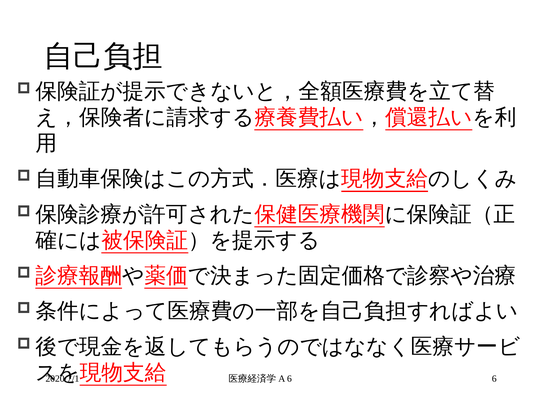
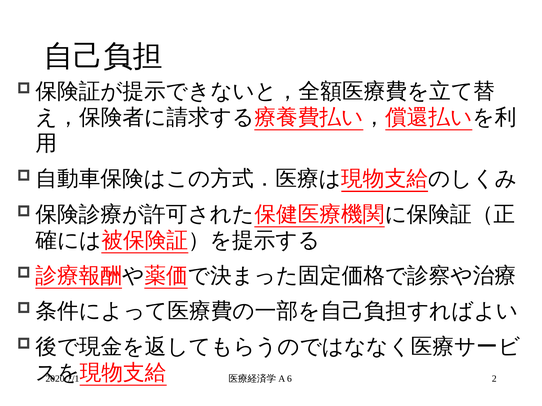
6 6: 6 -> 2 (494, 379)
